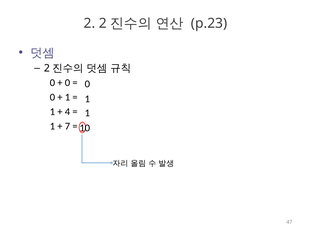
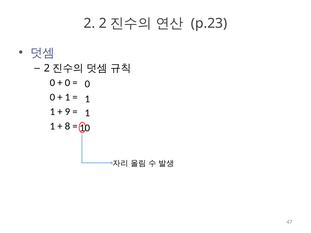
4: 4 -> 9 (67, 112)
7: 7 -> 8 (67, 126)
